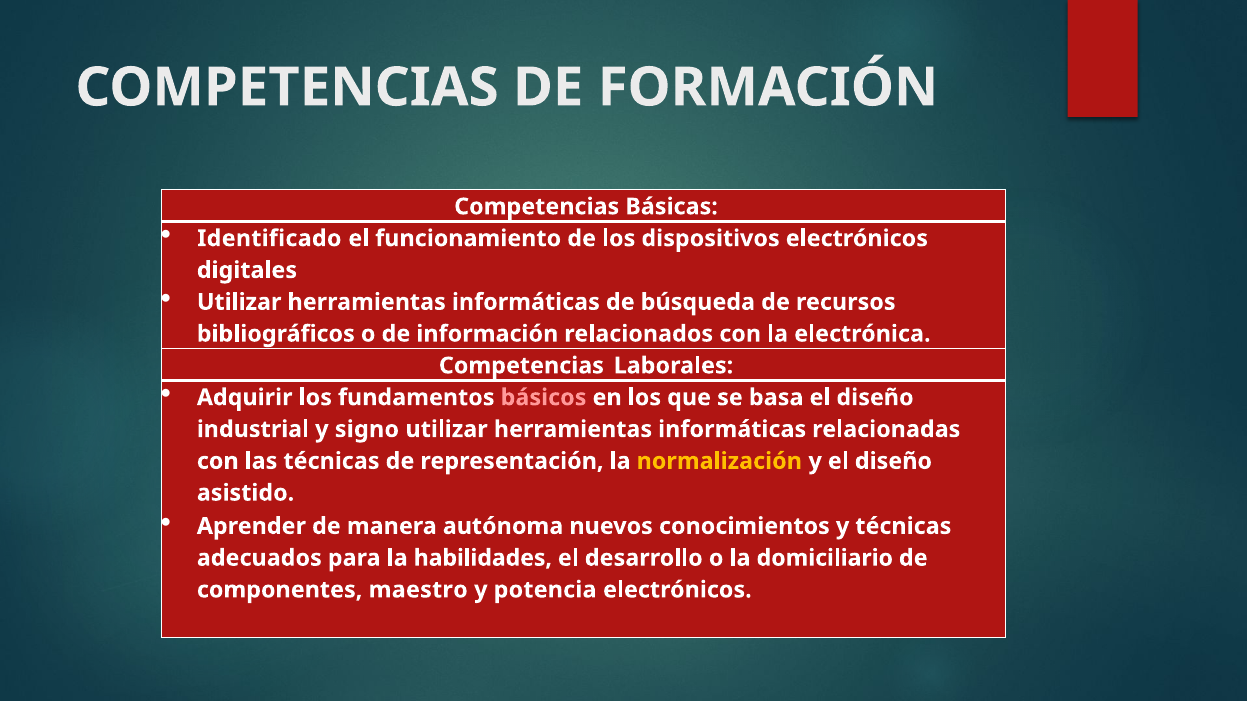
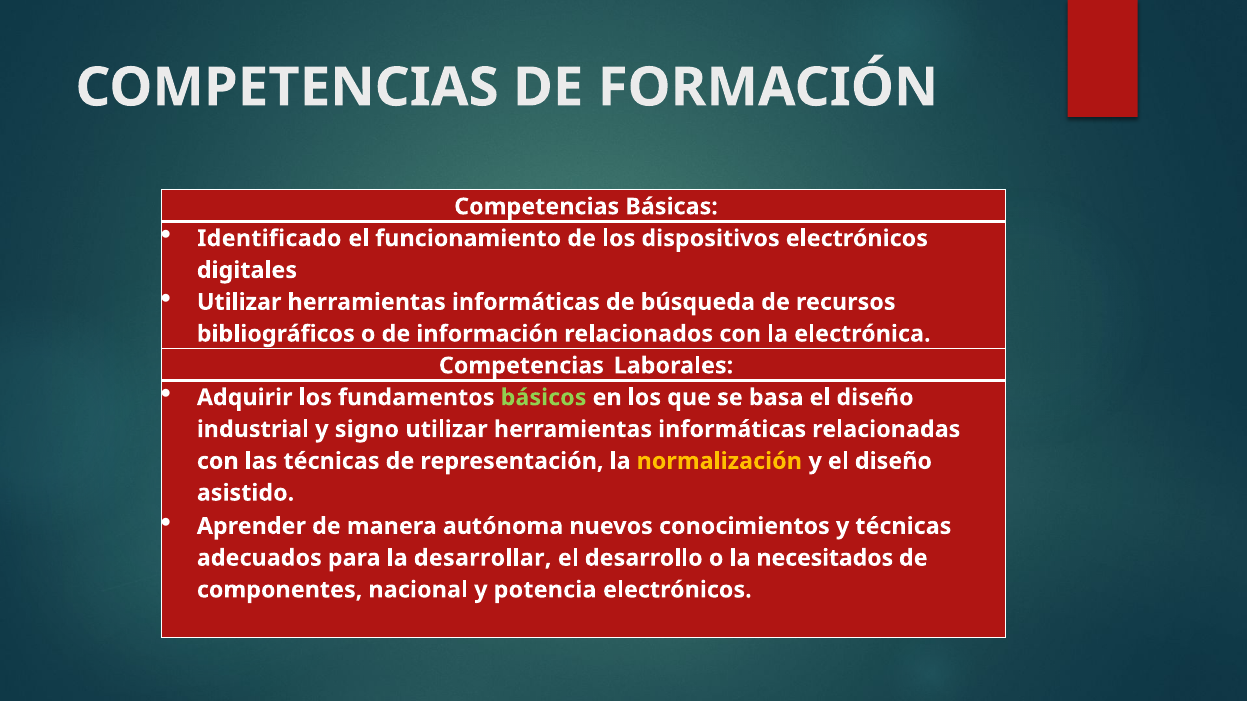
básicos colour: pink -> light green (544, 398)
habilidades: habilidades -> desarrollar (483, 558)
domiciliario: domiciliario -> necesitados (825, 558)
maestro: maestro -> nacional (418, 590)
